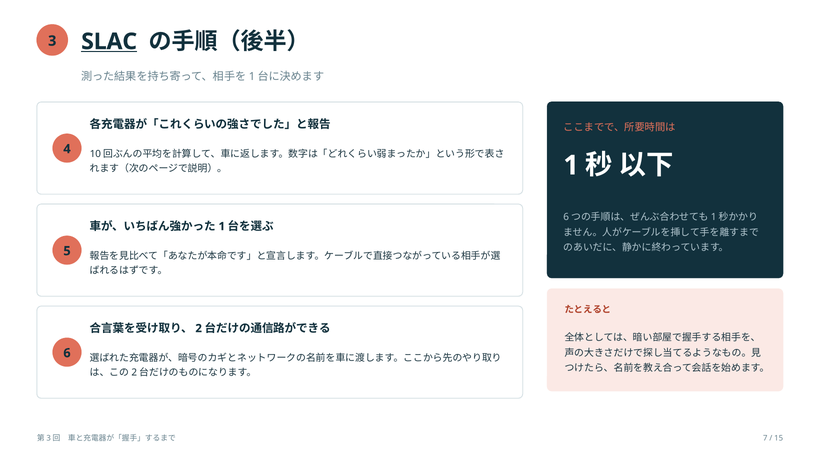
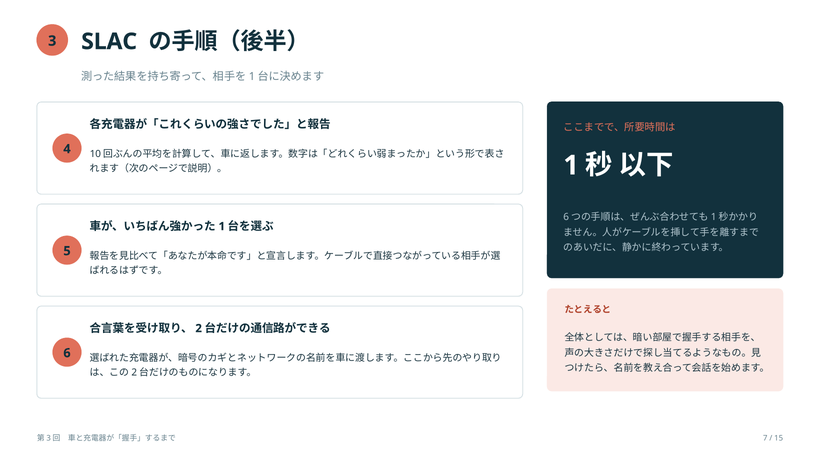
SLAC underline: present -> none (109, 42)
